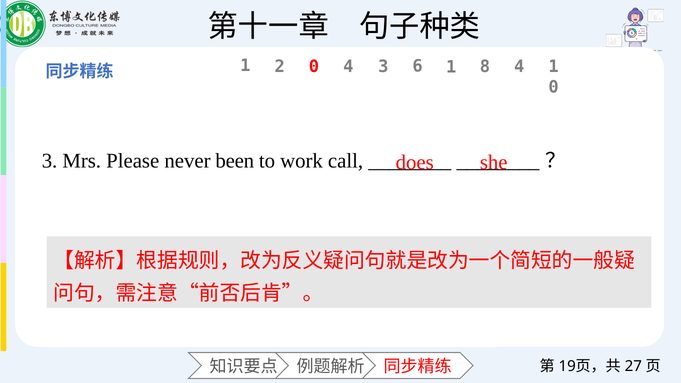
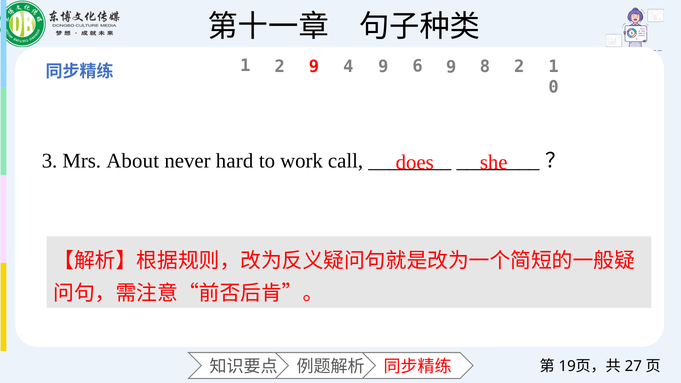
2 0: 0 -> 9 (314, 66)
4 3: 3 -> 9 (383, 66)
6 1: 1 -> 9 (451, 67)
8 4: 4 -> 2 (519, 66)
Please: Please -> About (133, 161)
been: been -> hard (235, 161)
